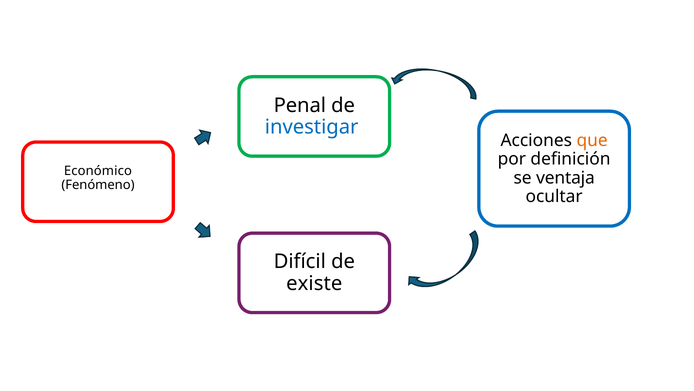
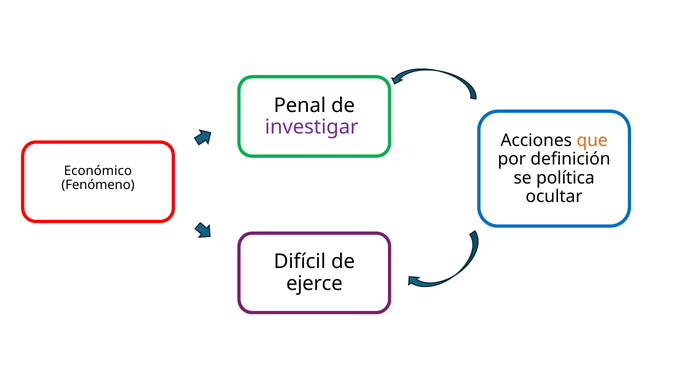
investigar colour: blue -> purple (312, 127)
ventaja: ventaja -> política (565, 178)
existe: existe -> ejerce (314, 283)
